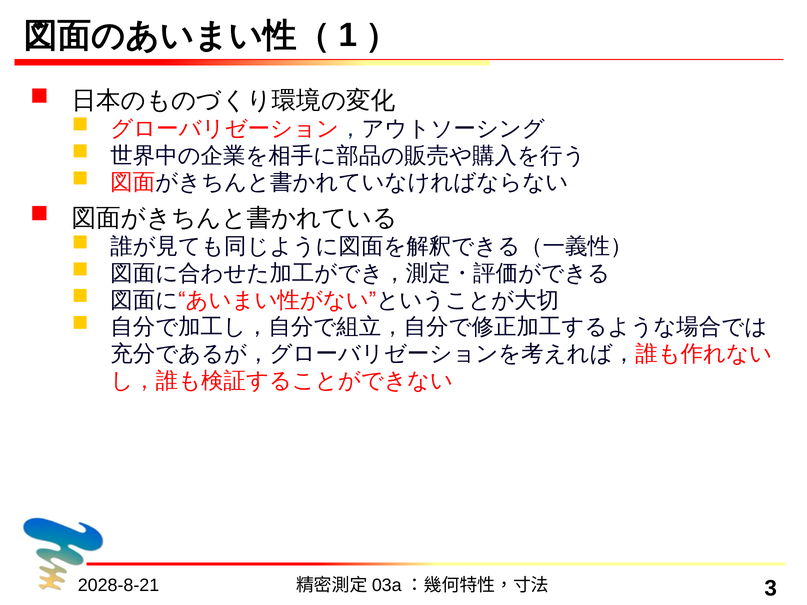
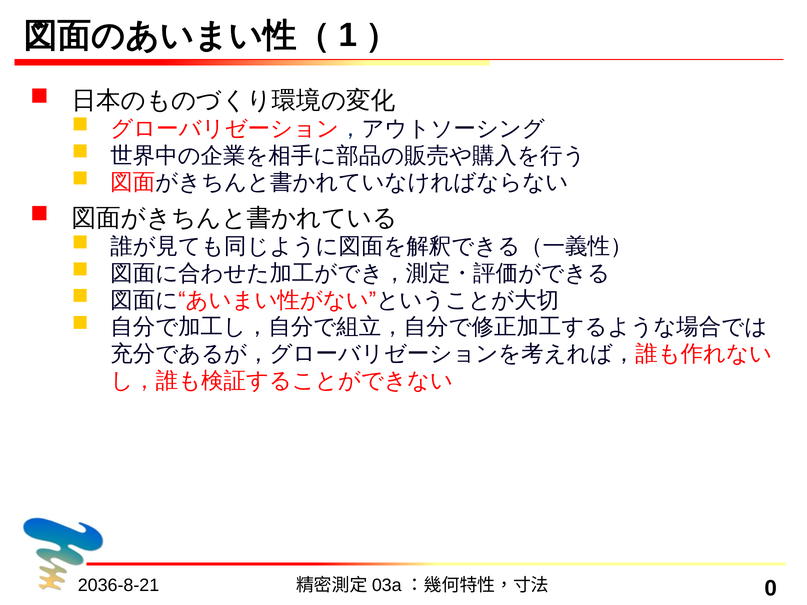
2028-8-21: 2028-8-21 -> 2036-8-21 (119, 586)
3: 3 -> 0 (771, 589)
